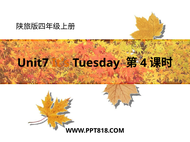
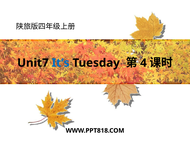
It’s colour: orange -> blue (61, 63)
